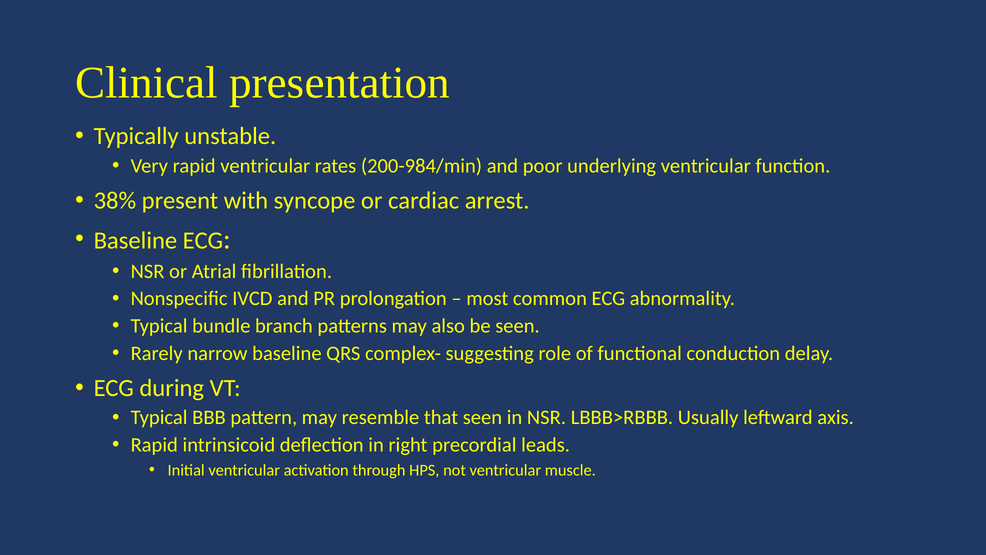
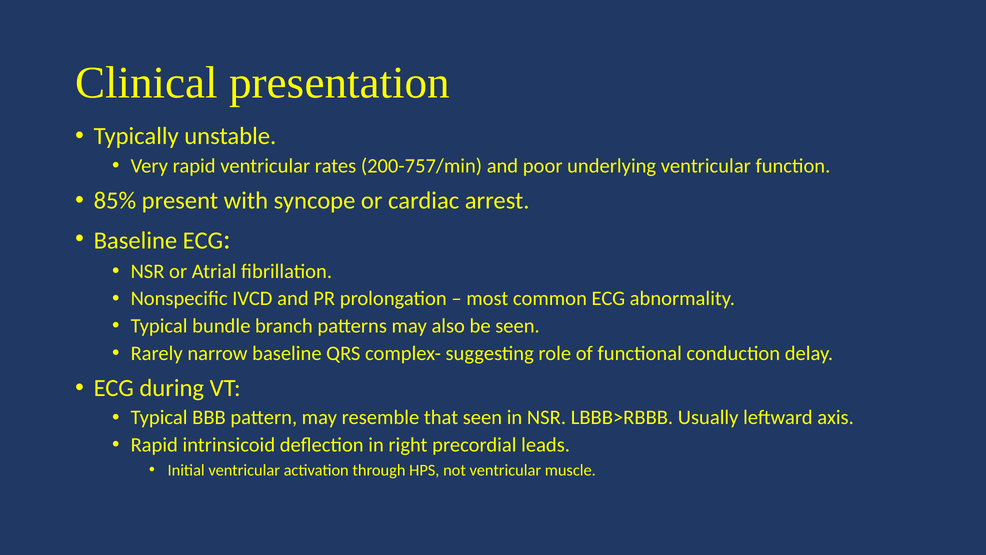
200-984/min: 200-984/min -> 200-757/min (421, 166)
38%: 38% -> 85% (115, 200)
